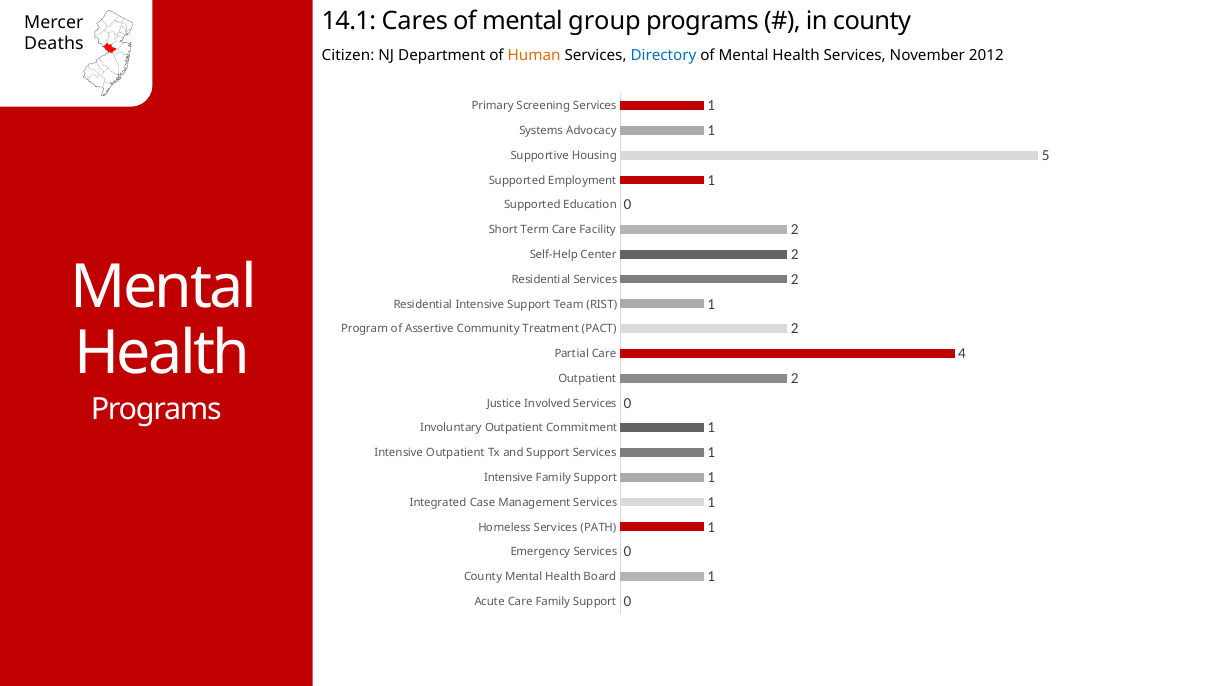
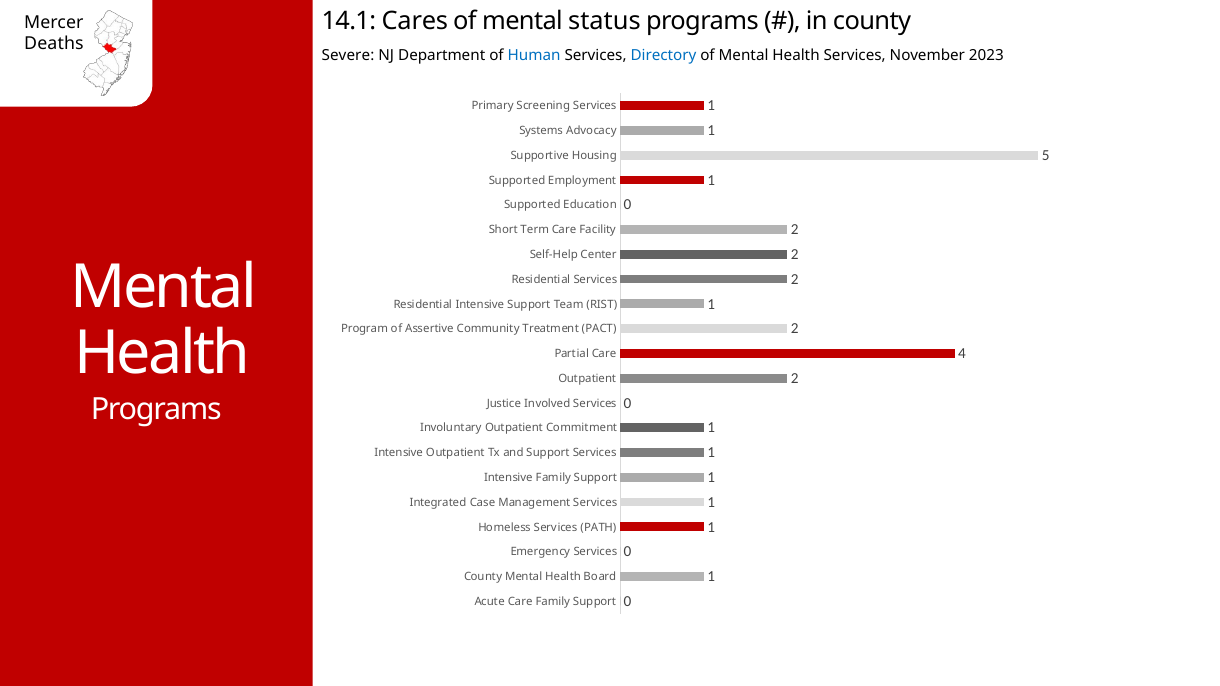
group: group -> status (604, 22)
Citizen: Citizen -> Severe (348, 56)
Human colour: orange -> blue (534, 56)
2012: 2012 -> 2023 (986, 56)
